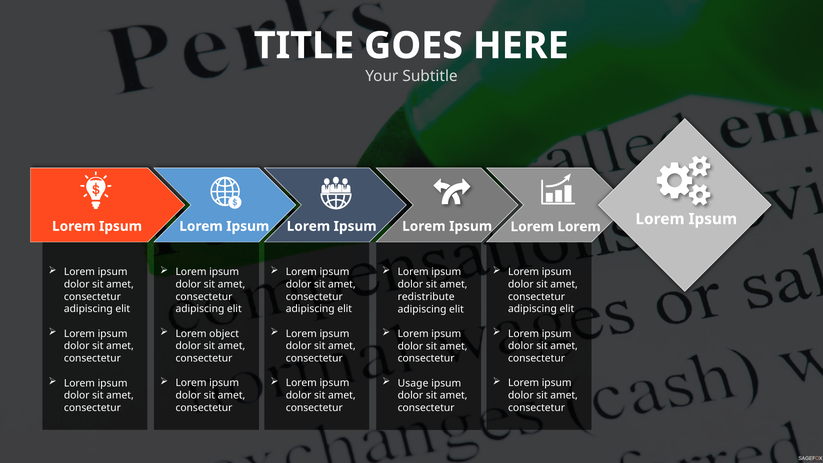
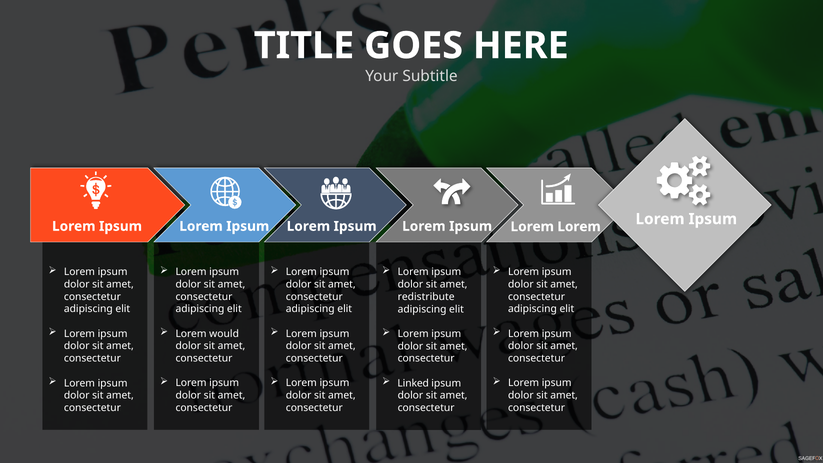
object: object -> would (224, 334)
Usage: Usage -> Linked (413, 383)
